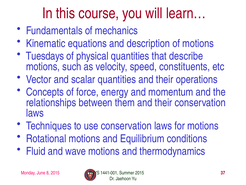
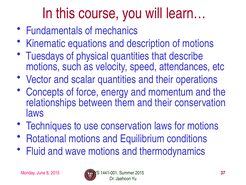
constituents: constituents -> attendances (185, 66)
